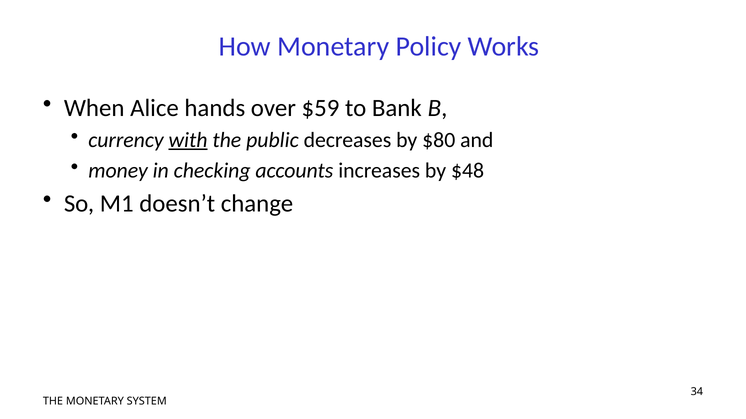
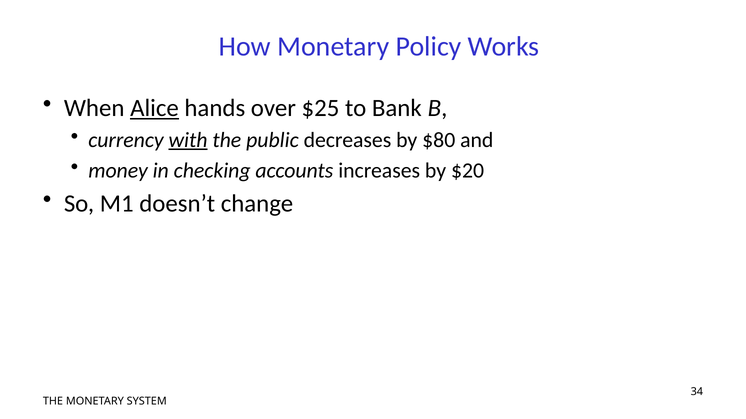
Alice underline: none -> present (154, 108)
$59: $59 -> $25 (320, 108)
$48: $48 -> $20 (468, 171)
